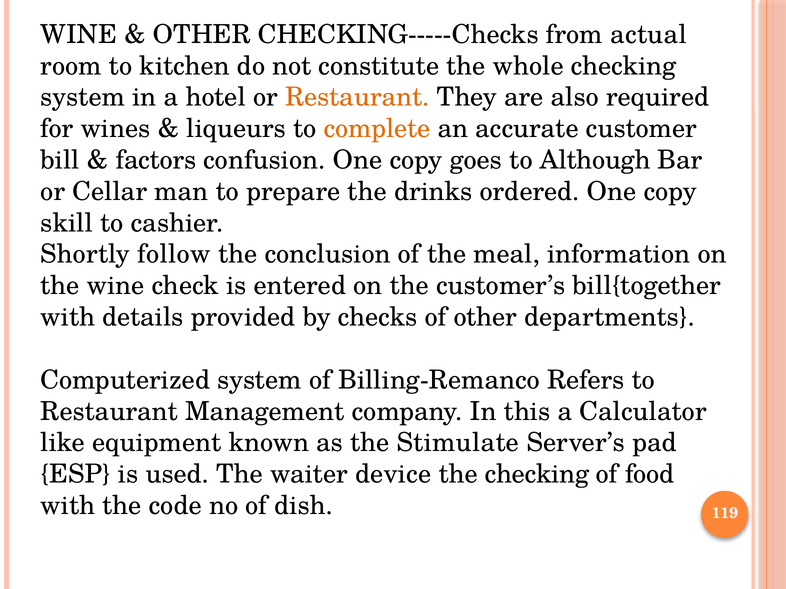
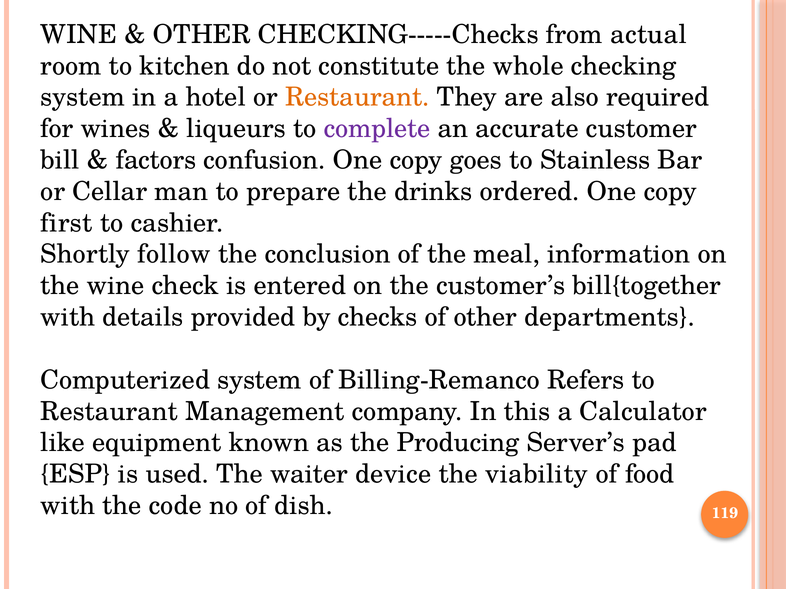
complete colour: orange -> purple (377, 129)
Although: Although -> Stainless (595, 160)
skill: skill -> first (66, 223)
Stimulate: Stimulate -> Producing (458, 443)
the checking: checking -> viability (537, 475)
